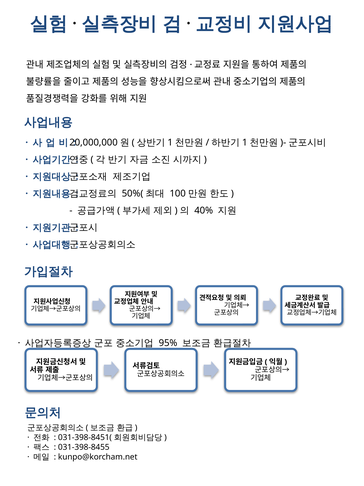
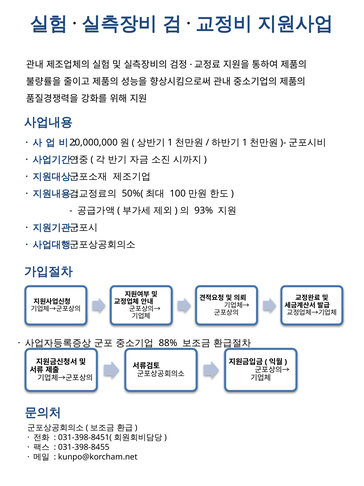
40%: 40% -> 93% (204, 210)
95%: 95% -> 88% (168, 343)
